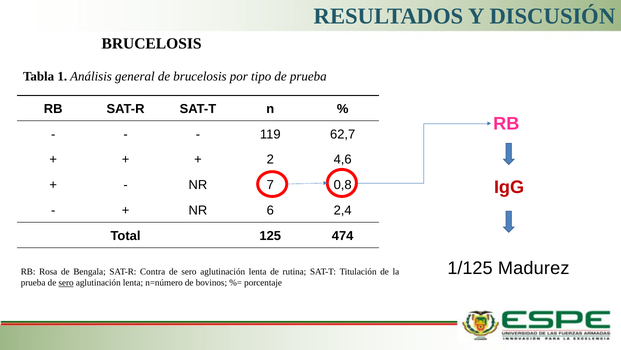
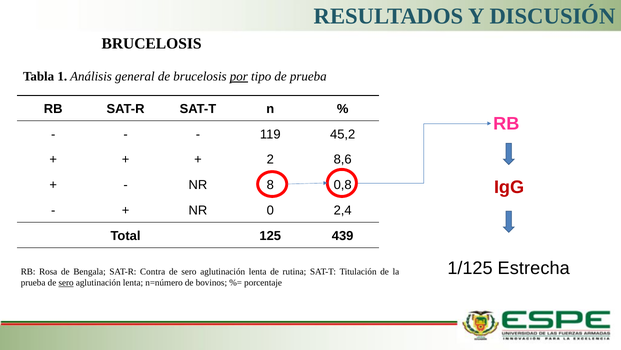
por underline: none -> present (239, 76)
62,7: 62,7 -> 45,2 (343, 134)
4,6: 4,6 -> 8,6 (343, 159)
7: 7 -> 8 (270, 185)
6: 6 -> 0 (270, 210)
474: 474 -> 439 (343, 235)
Madurez: Madurez -> Estrecha (534, 268)
